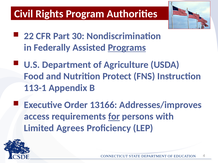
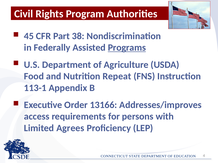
22: 22 -> 45 (29, 36)
30: 30 -> 38 (78, 36)
Protect: Protect -> Repeat (117, 76)
for underline: present -> none (114, 117)
